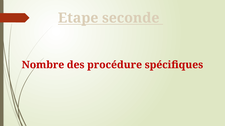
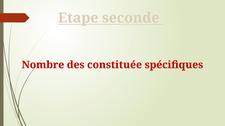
procédure: procédure -> constituée (115, 65)
